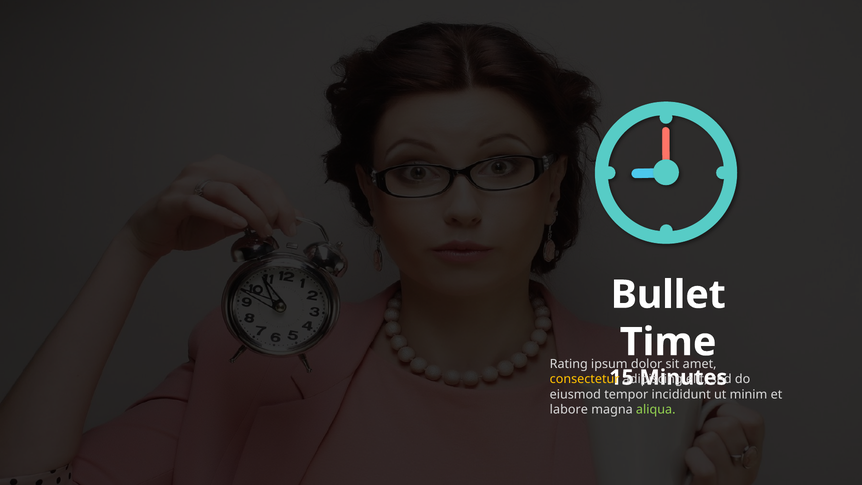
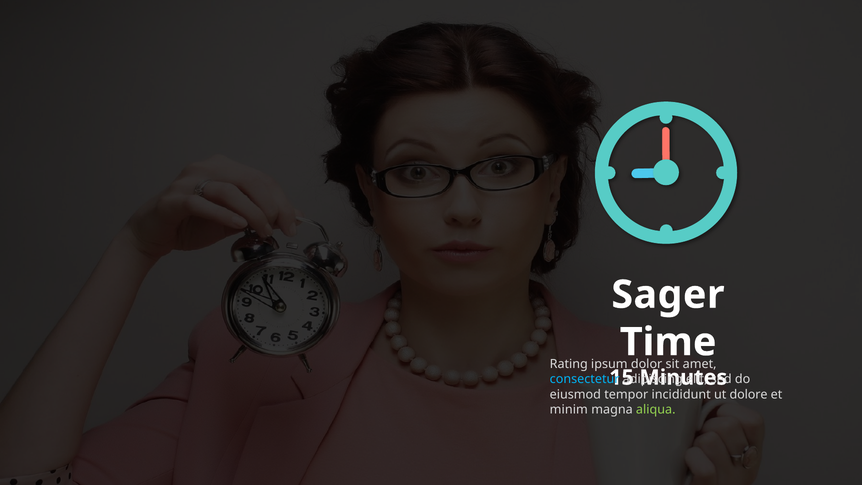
Bullet: Bullet -> Sager (668, 295)
consectetur colour: yellow -> light blue (585, 379)
minim: minim -> dolore (749, 394)
labore: labore -> minim (569, 409)
